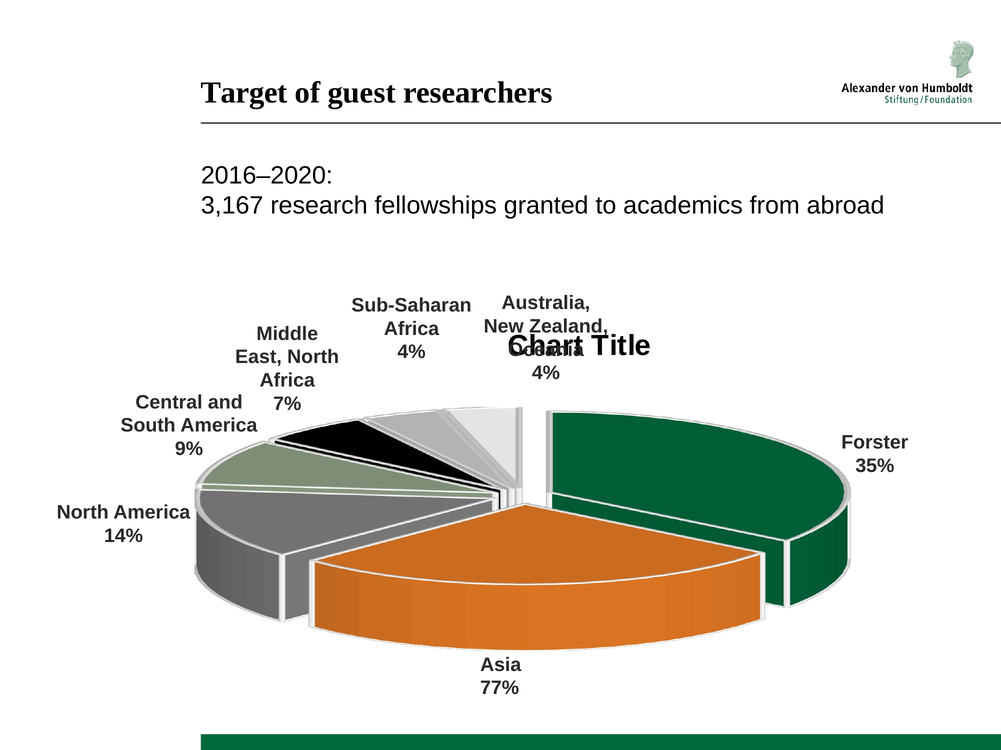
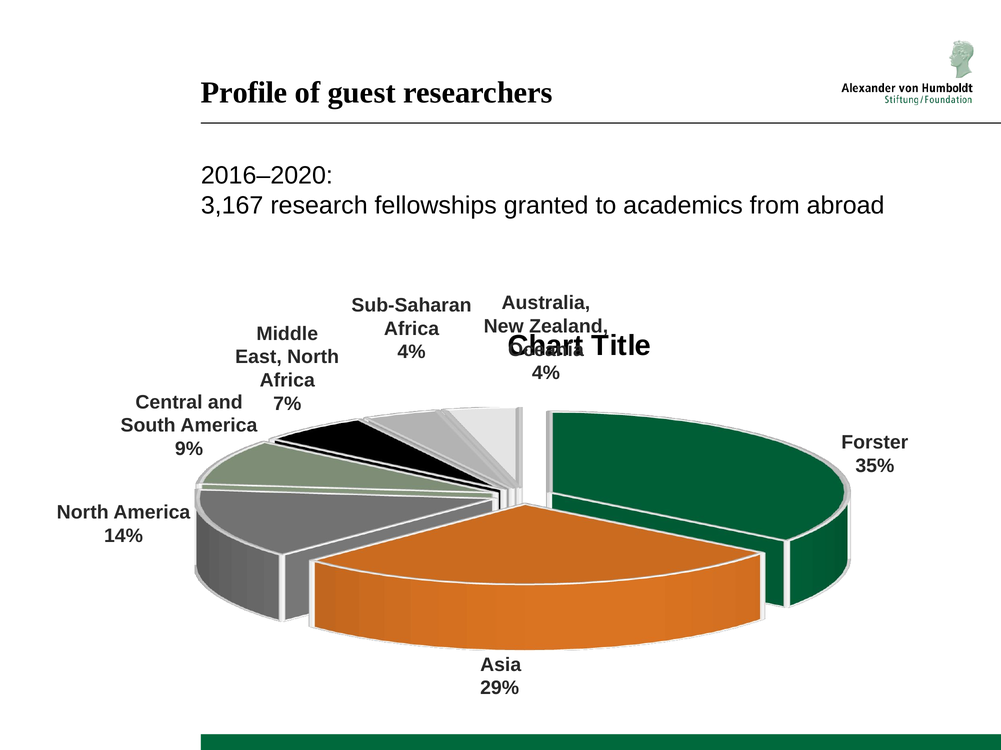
Target: Target -> Profile (244, 93)
77%: 77% -> 29% (500, 689)
